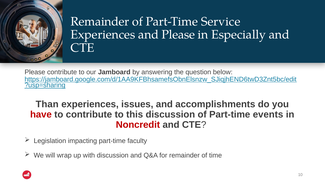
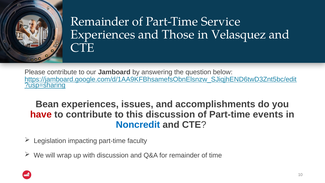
and Please: Please -> Those (178, 35)
Especially: Especially -> Velasquez (239, 35)
Than: Than -> Bean (47, 104)
Noncredit colour: red -> blue (138, 125)
